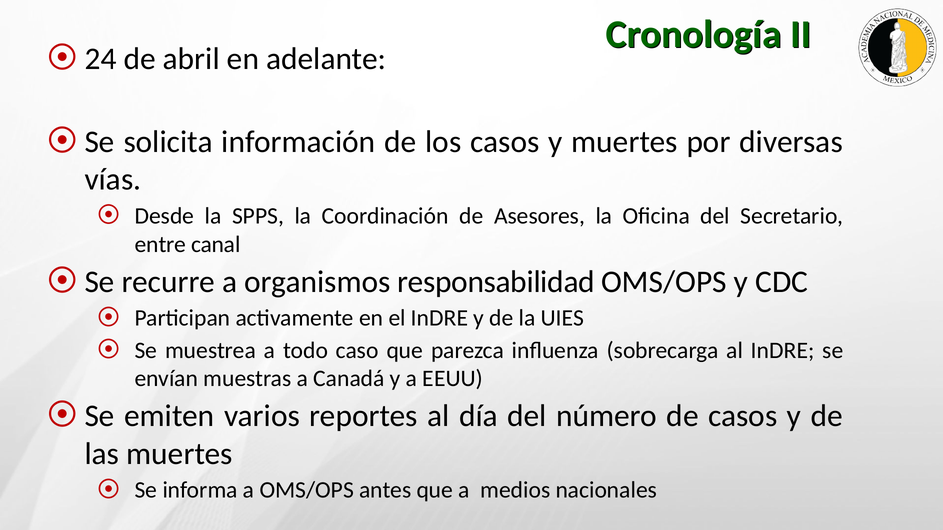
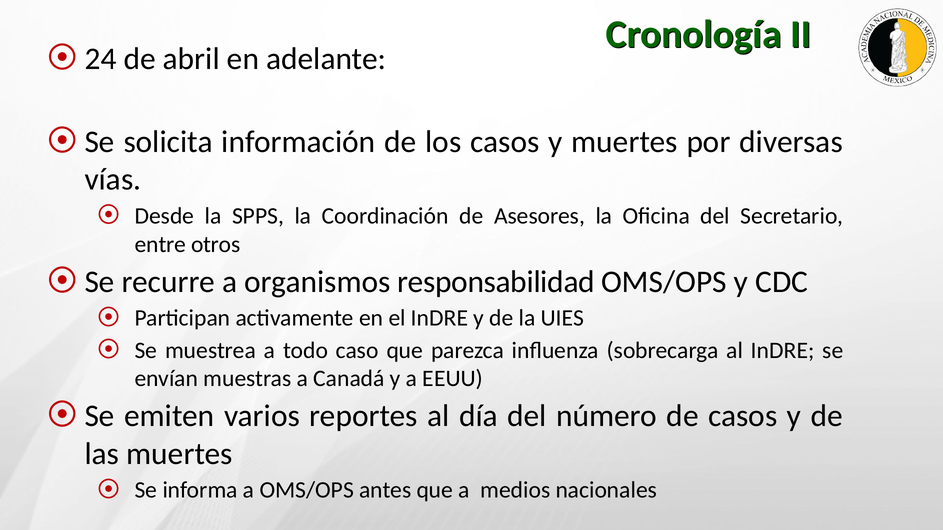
canal: canal -> otros (216, 244)
